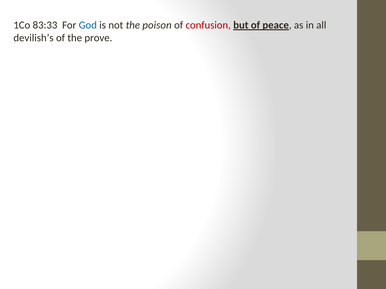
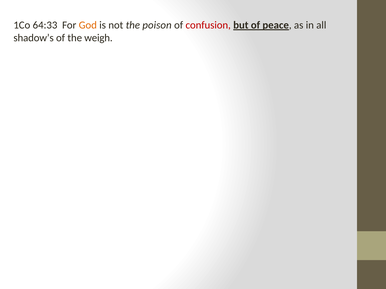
83:33: 83:33 -> 64:33 (45, 25)
God colour: blue -> orange (88, 25)
devilish’s: devilish’s -> shadow’s (34, 38)
prove: prove -> weigh (98, 38)
